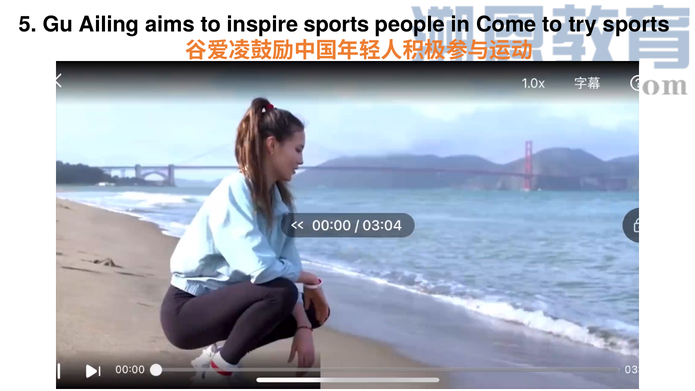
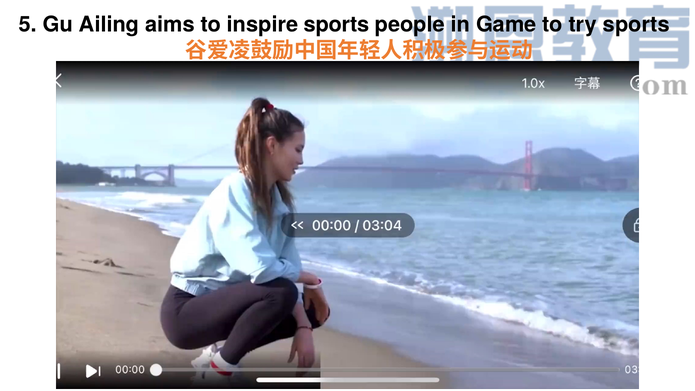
Come: Come -> Game (506, 25)
